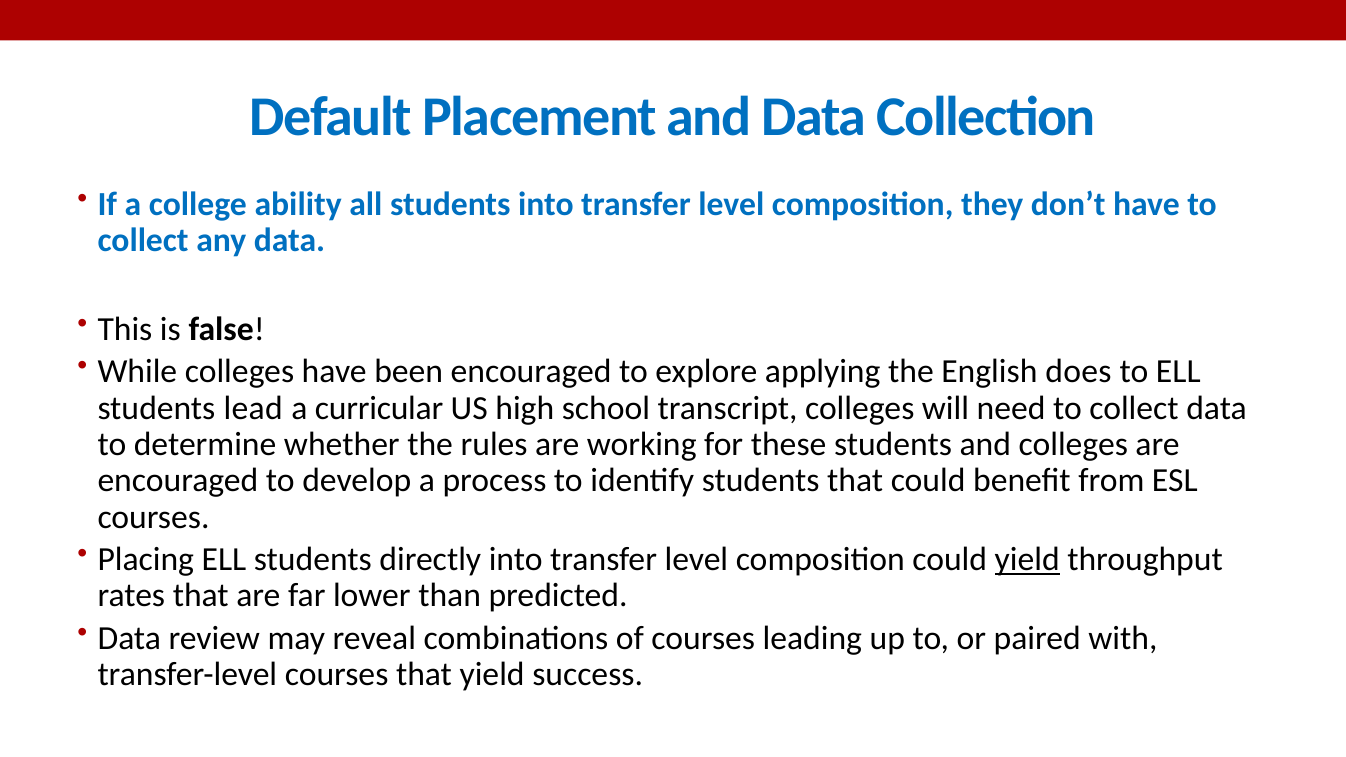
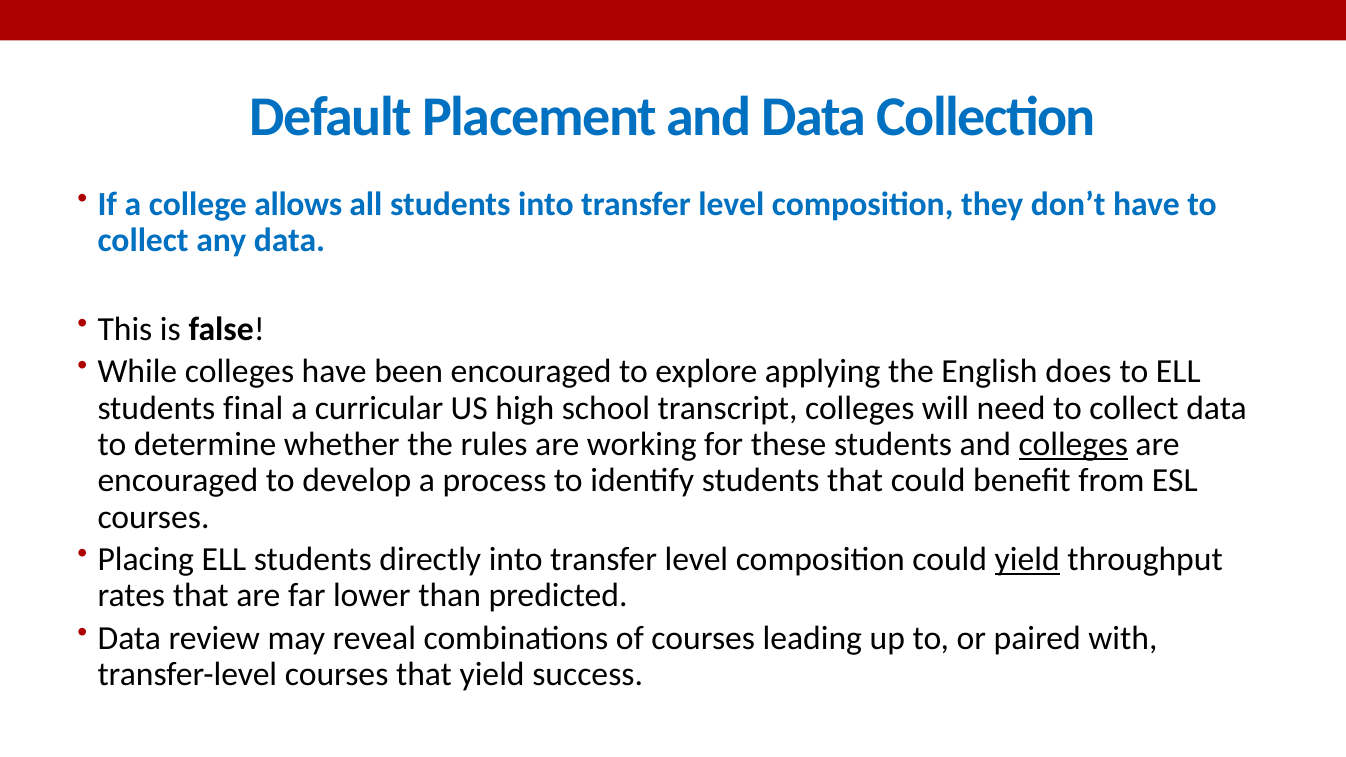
ability: ability -> allows (298, 204)
lead: lead -> final (253, 408)
colleges underline: none -> present (1073, 444)
